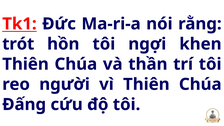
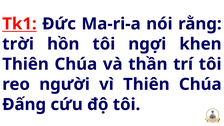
trót: trót -> trời (18, 44)
